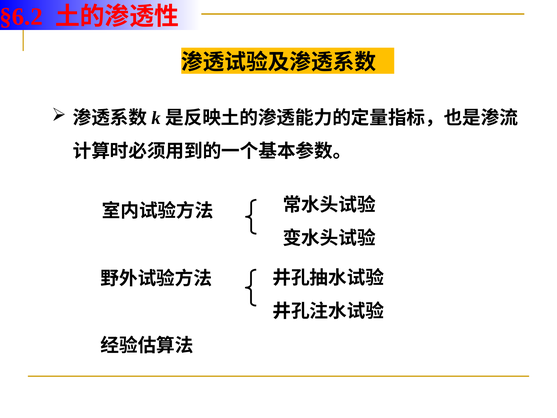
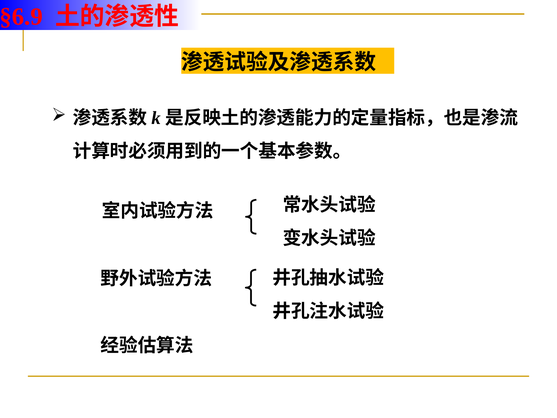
§6.2: §6.2 -> §6.9 (21, 17)
